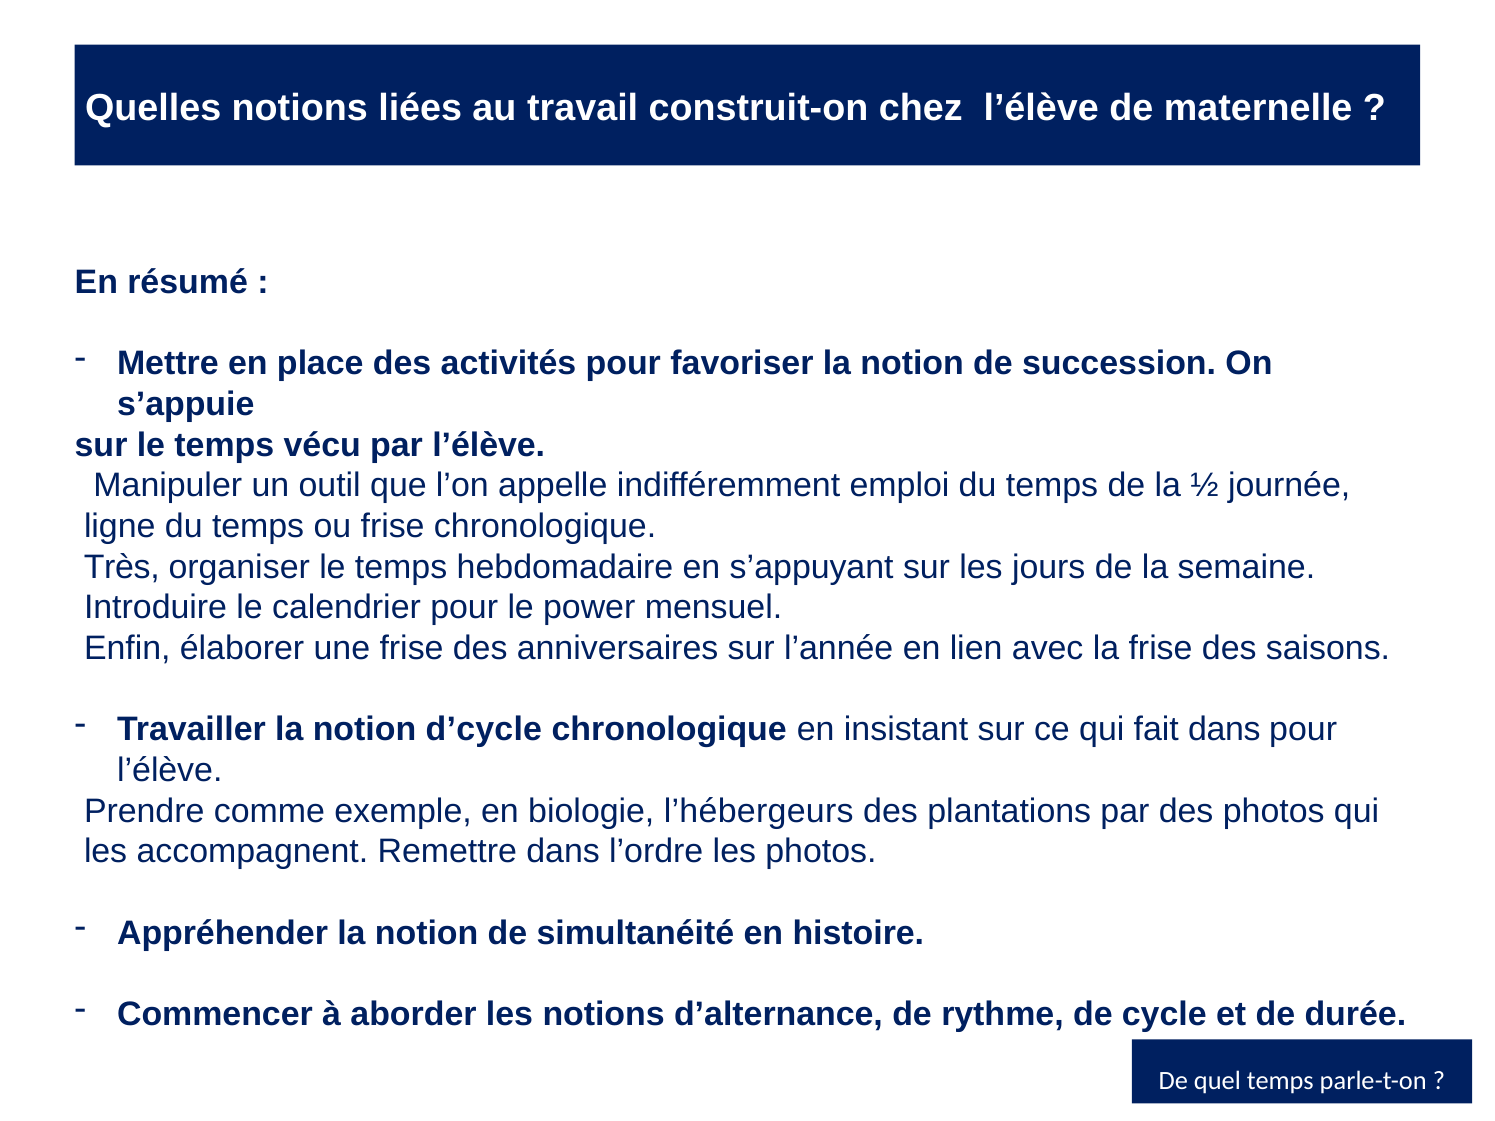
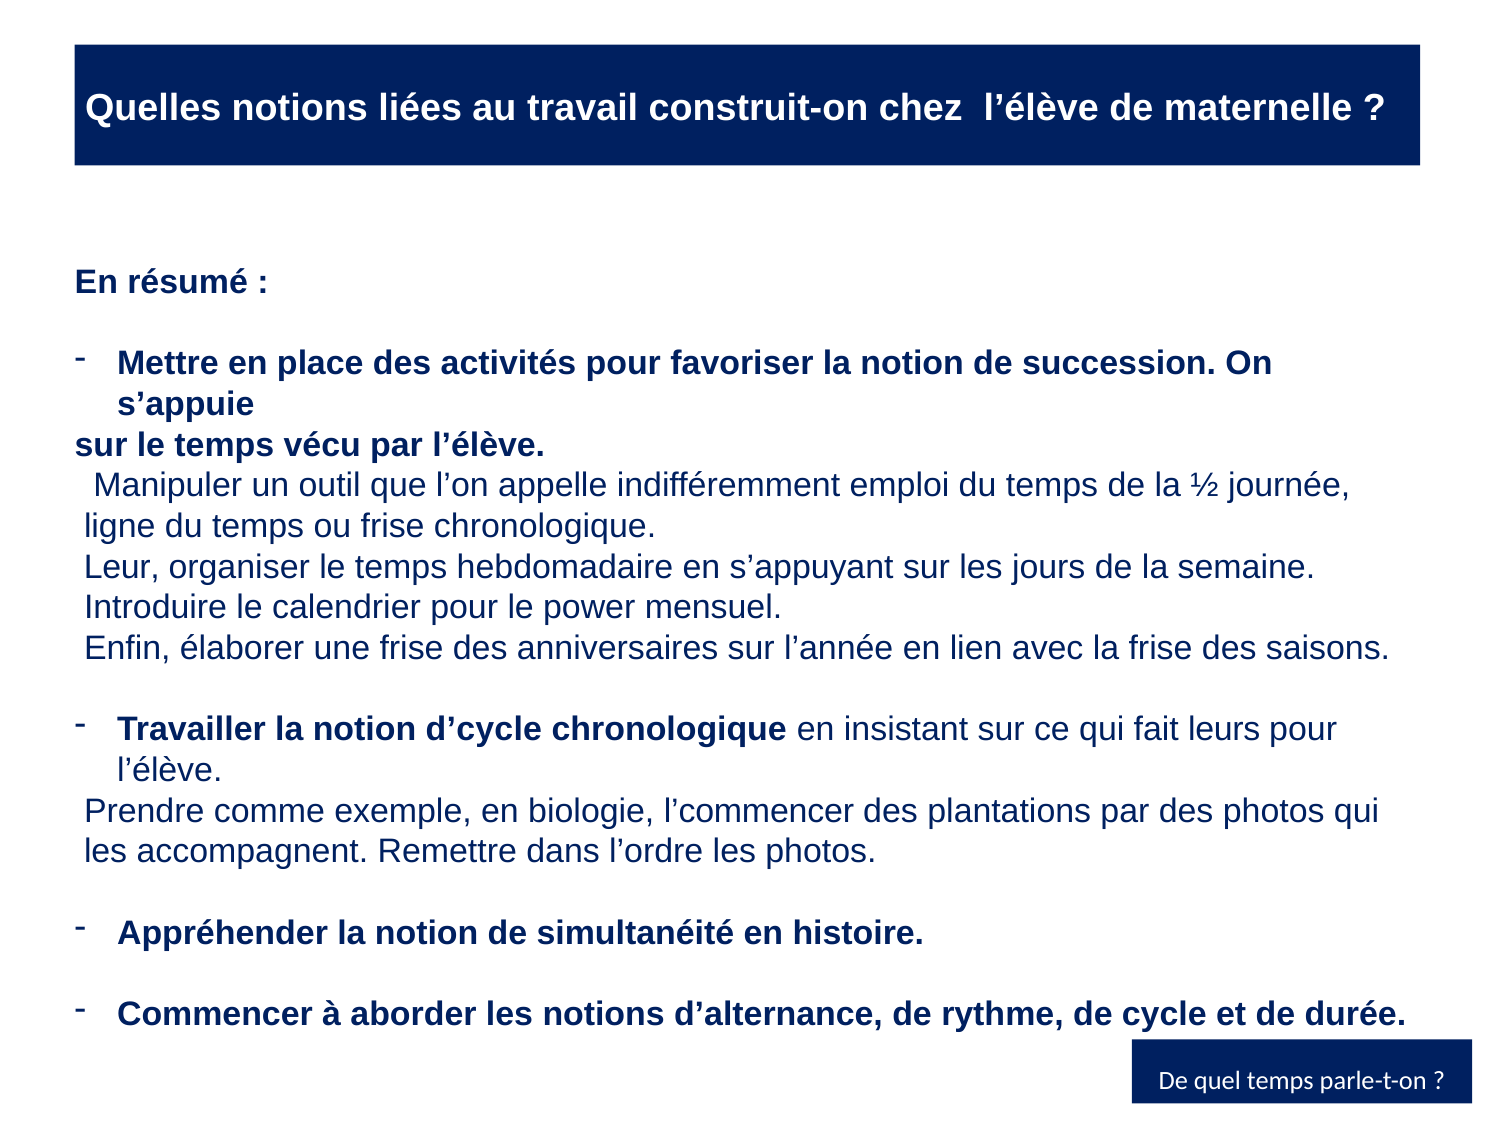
Très: Très -> Leur (122, 567)
fait dans: dans -> leurs (1224, 730)
l’hébergeurs: l’hébergeurs -> l’commencer (759, 811)
